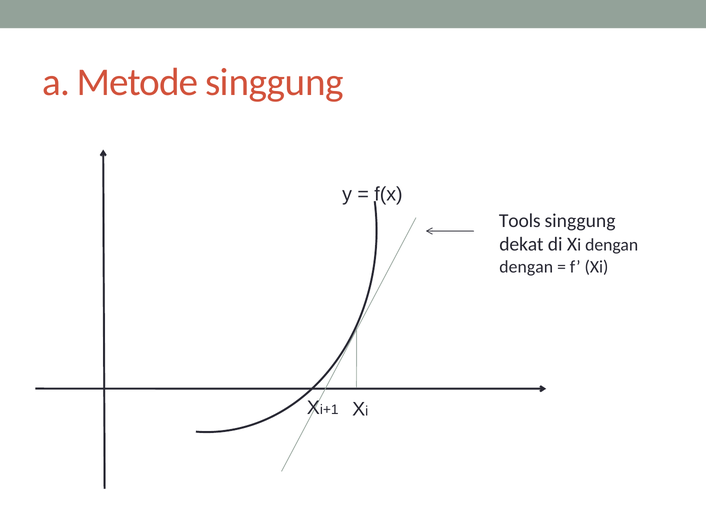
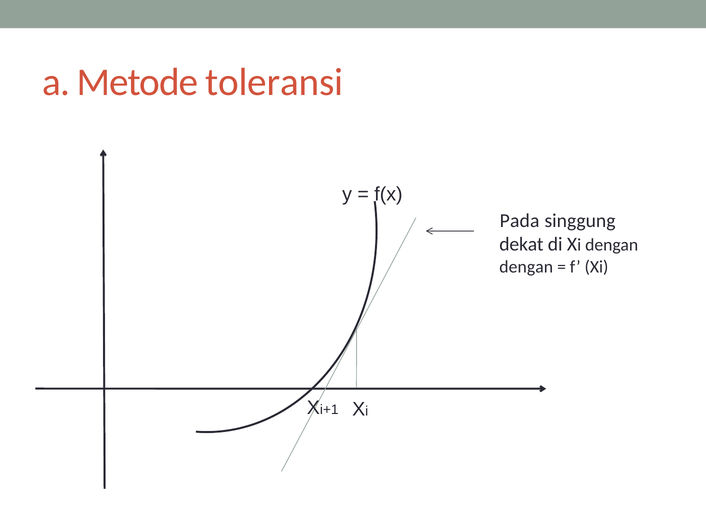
Metode singgung: singgung -> toleransi (274, 82)
Tools: Tools -> Pada (520, 221)
